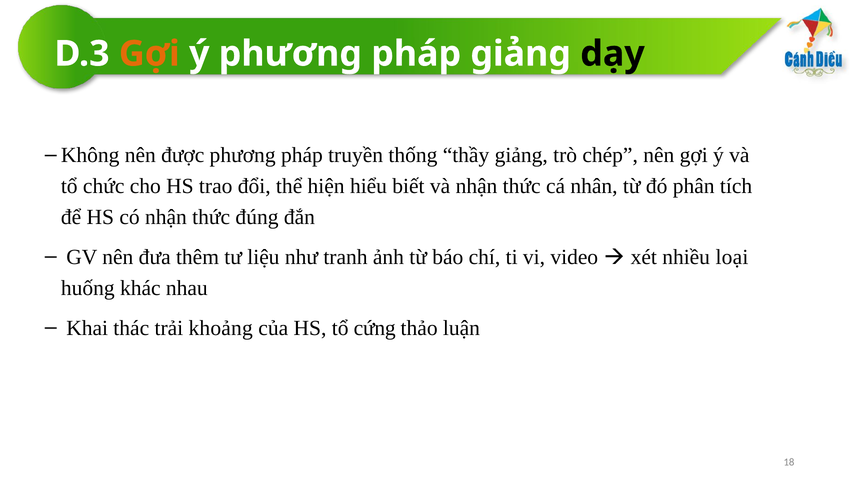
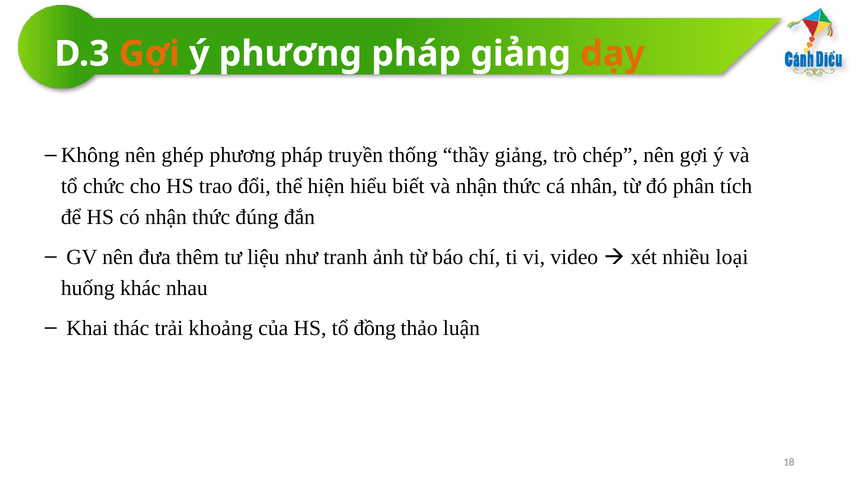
dạy colour: black -> orange (613, 54)
được: được -> ghép (183, 155)
cứng: cứng -> đồng (375, 328)
